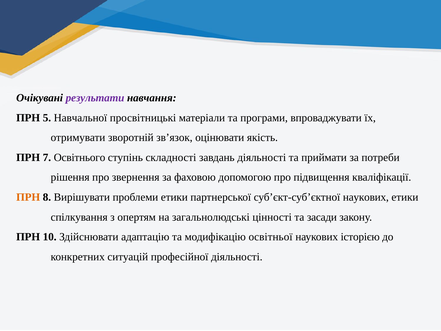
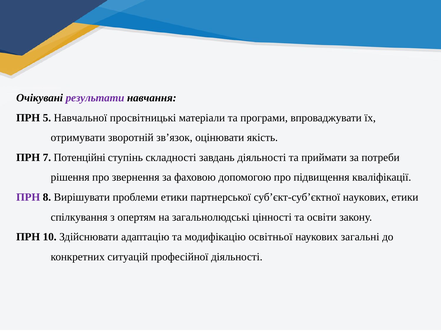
Освітнього: Освітнього -> Потенційні (80, 157)
ПРН colour: orange -> purple (28, 197)
засади: засади -> освіти (322, 217)
історією: історією -> загальні (360, 237)
